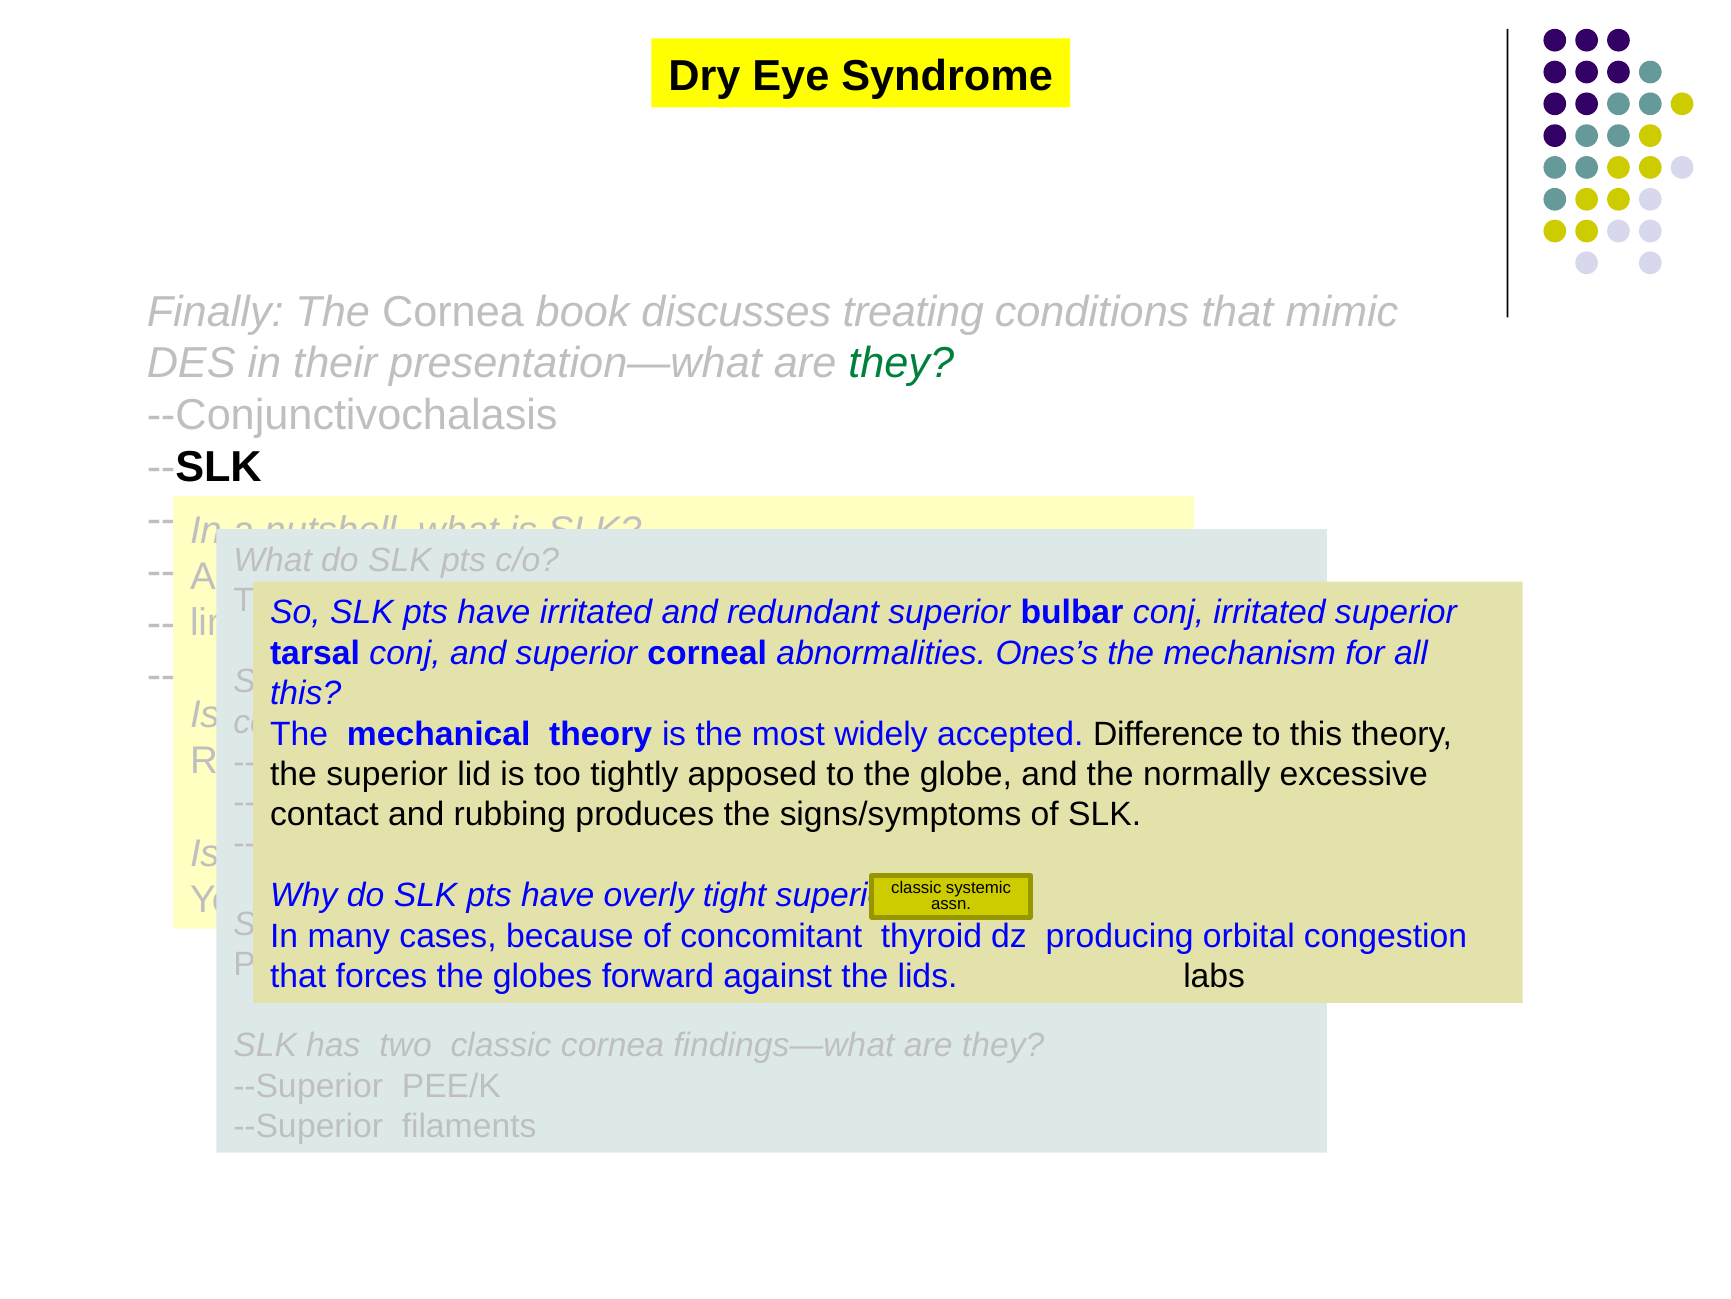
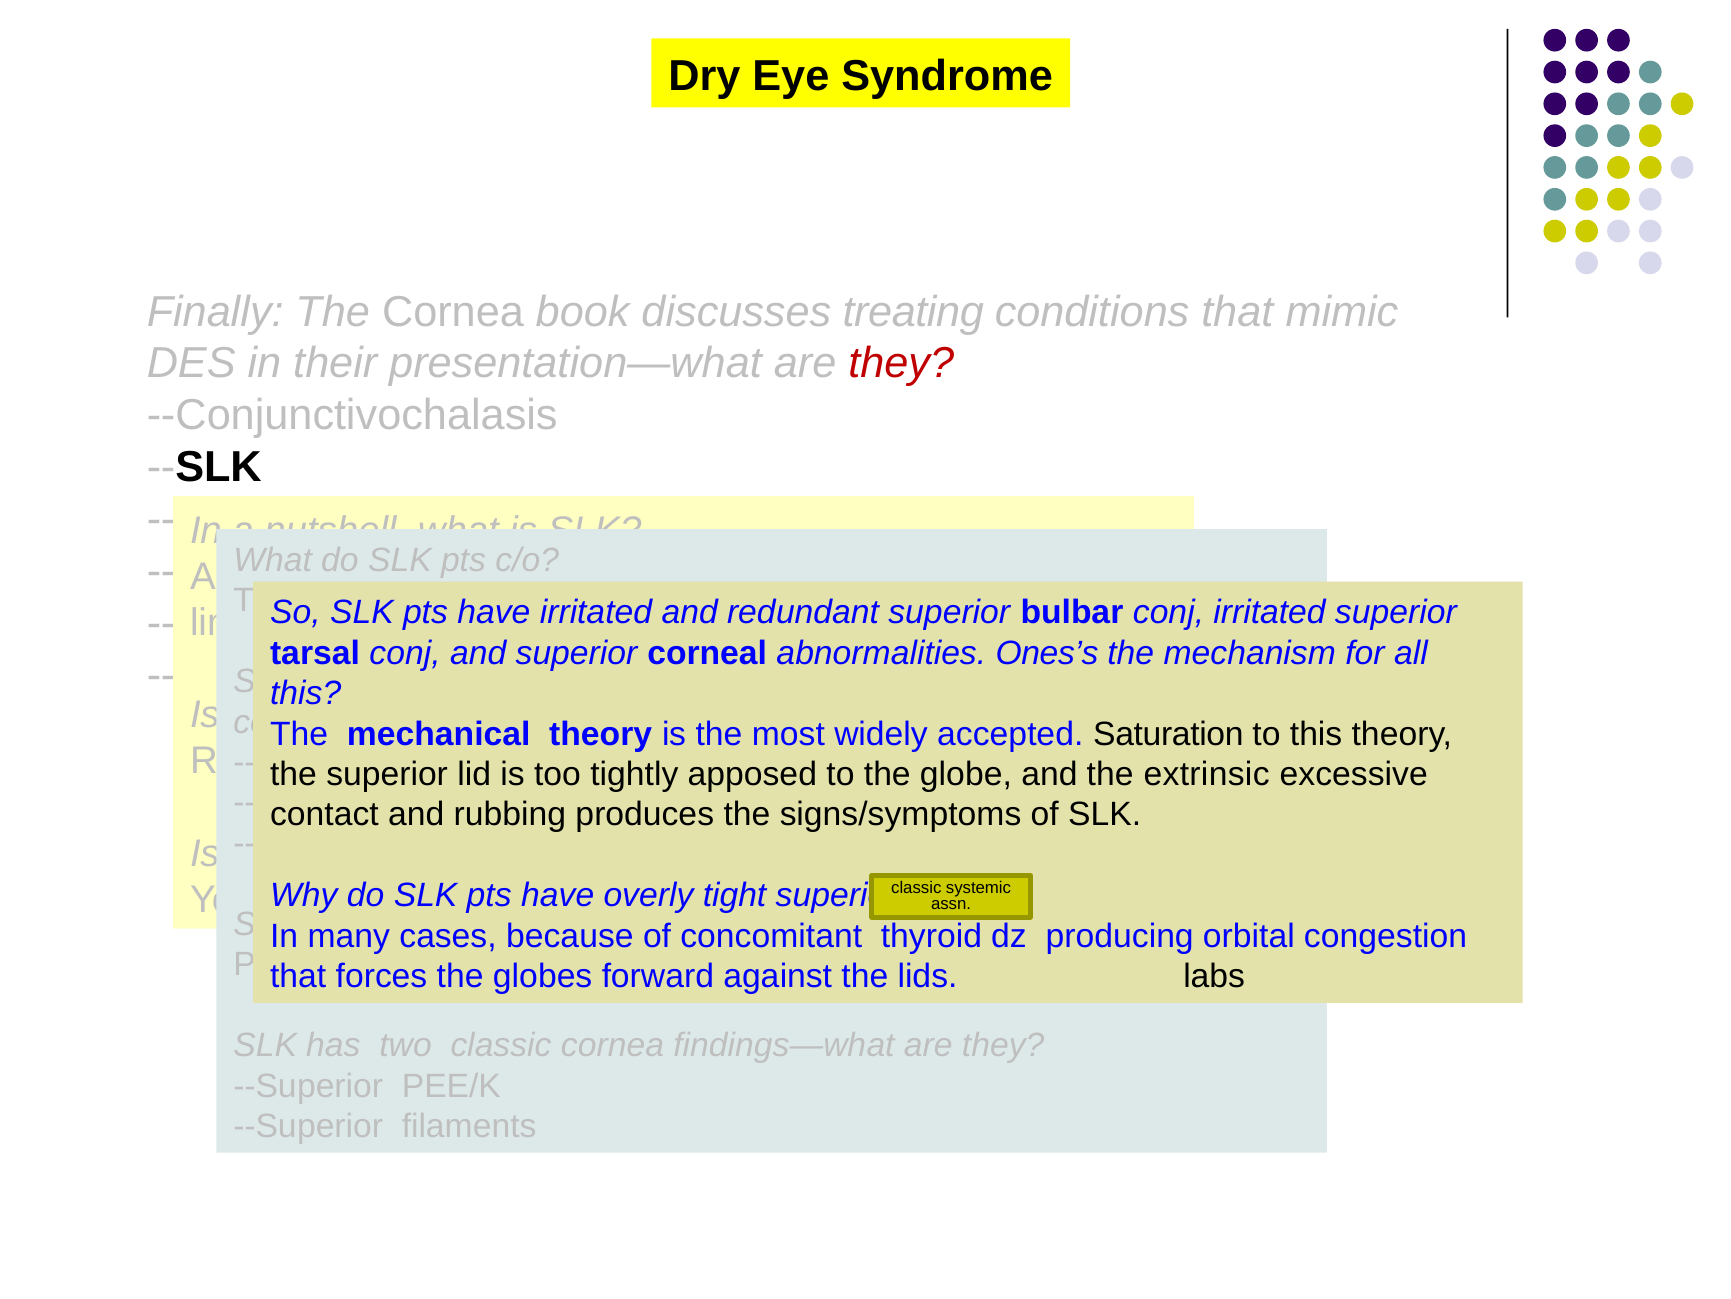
they colour: green -> red (901, 363)
Difference: Difference -> Saturation (1168, 733)
normally: normally -> extrinsic (1207, 774)
